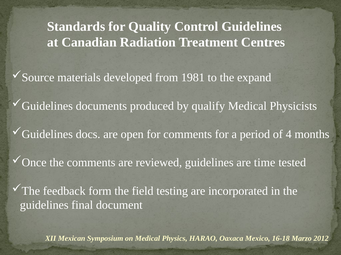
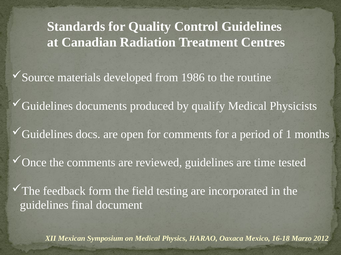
1981: 1981 -> 1986 (193, 78)
expand: expand -> routine (254, 78)
4: 4 -> 1 (289, 135)
